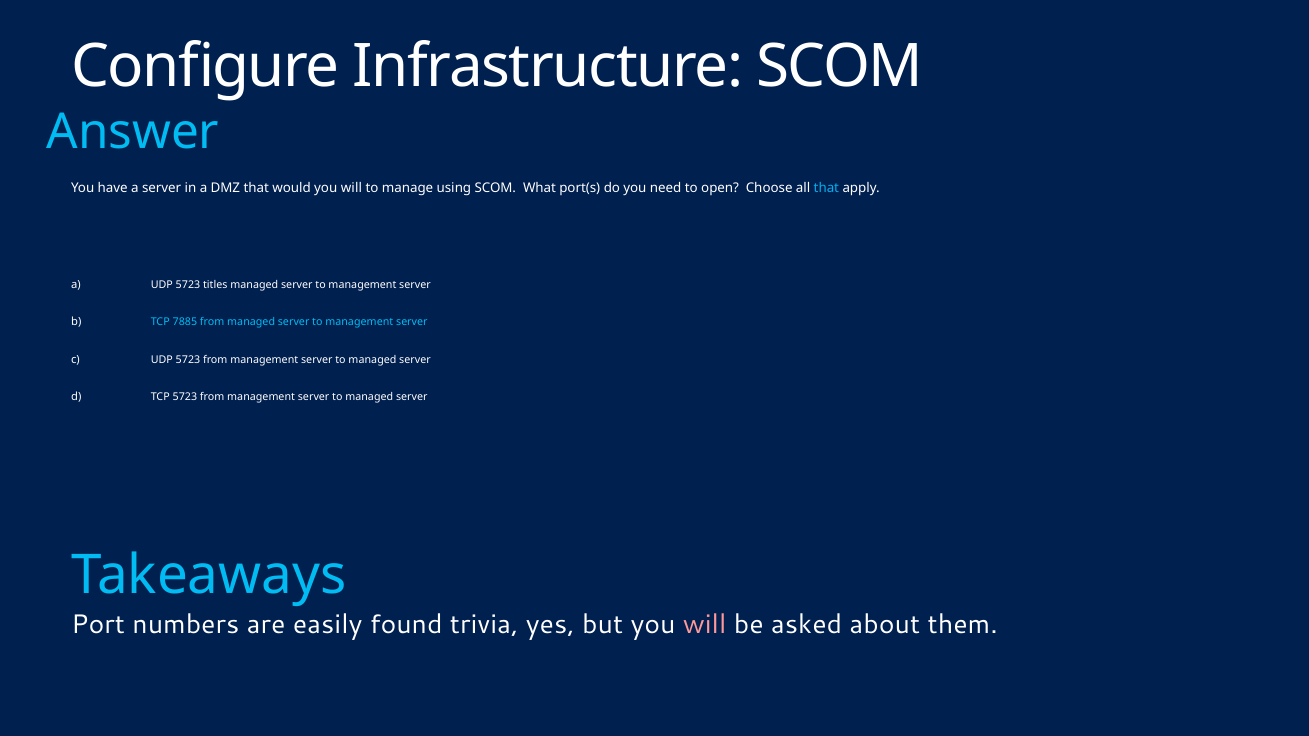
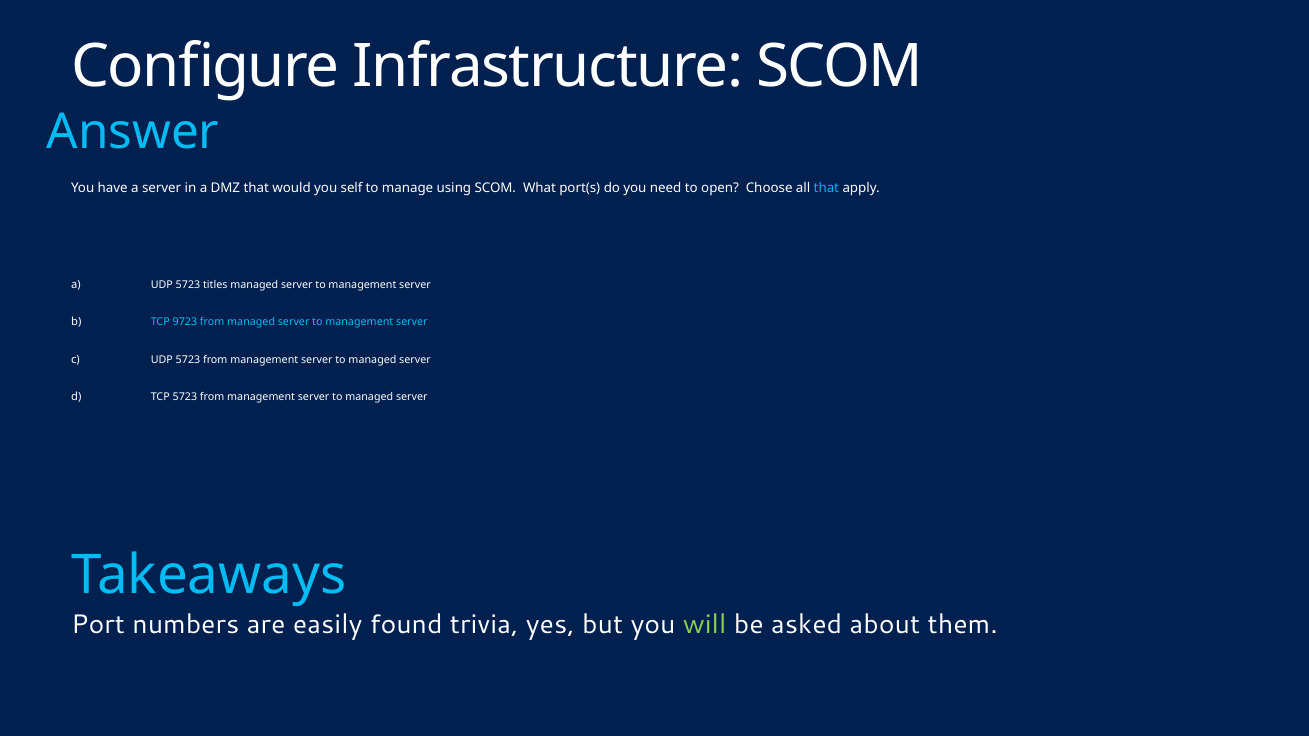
would you will: will -> self (352, 188)
7885: 7885 -> 9723 (185, 323)
will colour: pink -> light green (705, 625)
